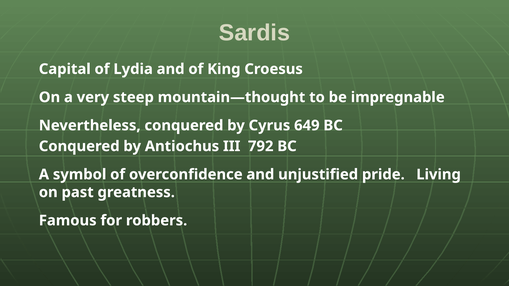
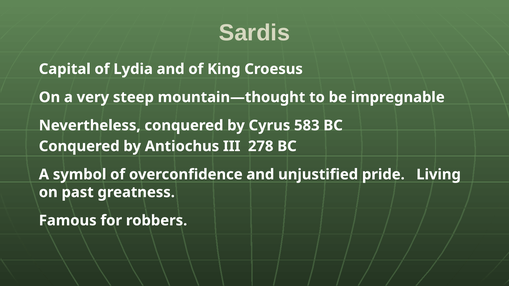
649: 649 -> 583 (307, 126)
792: 792 -> 278 (261, 146)
